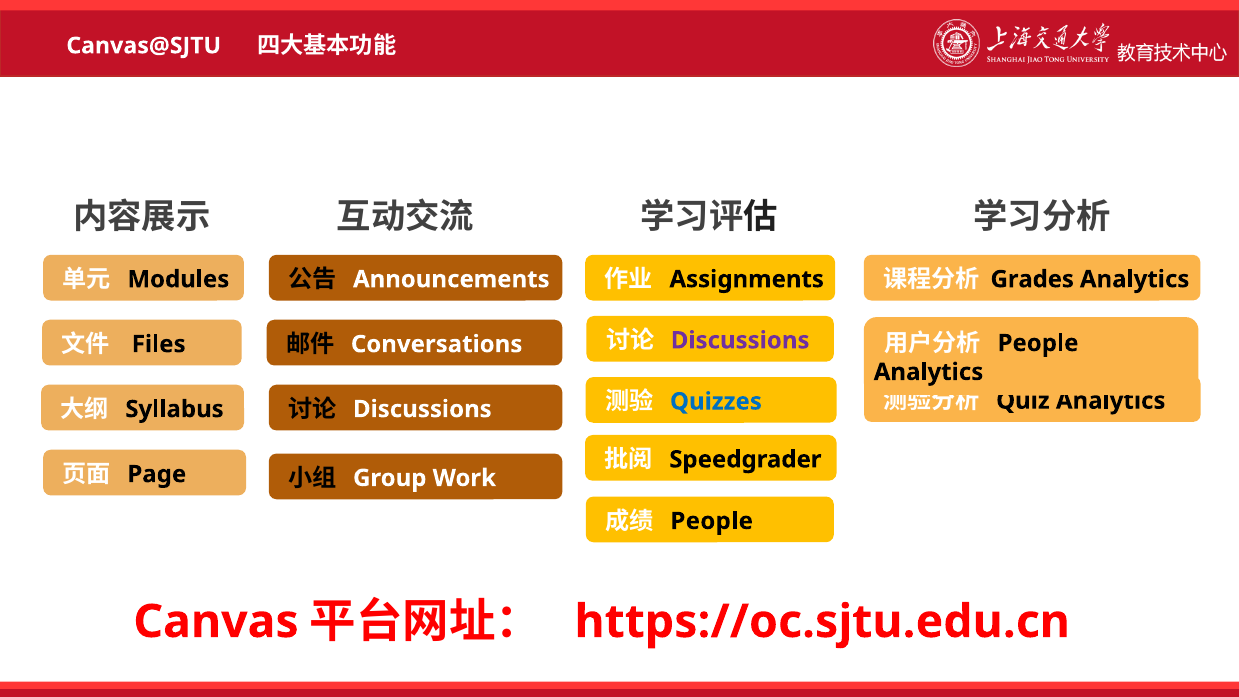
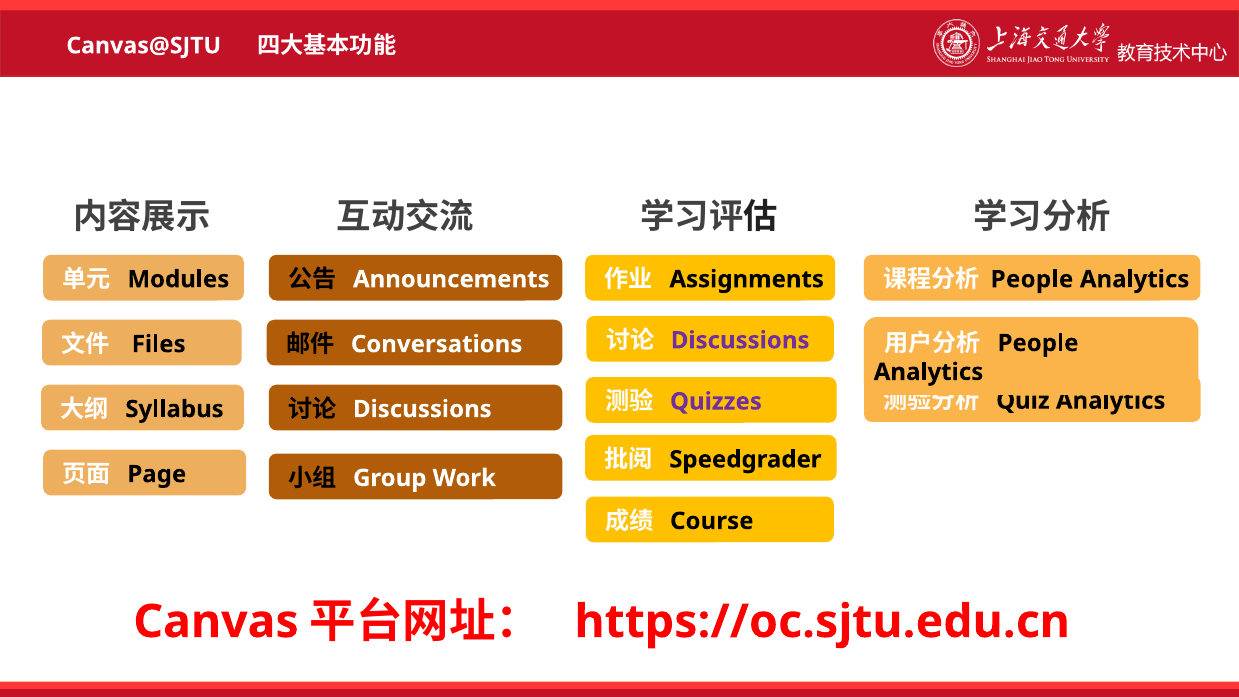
Grades: Grades -> People (1032, 279)
Quizzes colour: blue -> purple (716, 402)
People: People -> Course (712, 521)
